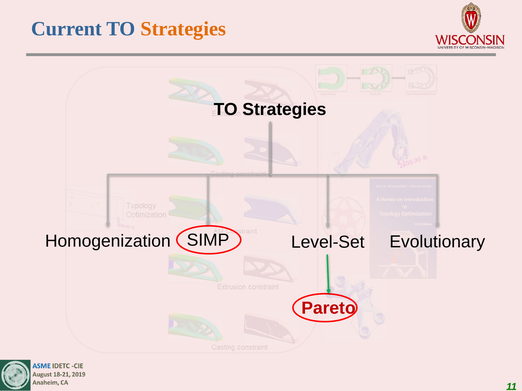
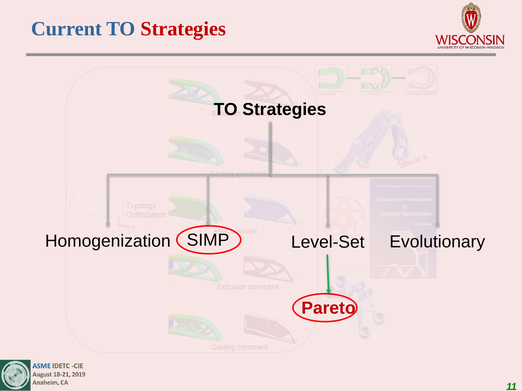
Strategies colour: orange -> red (183, 29)
